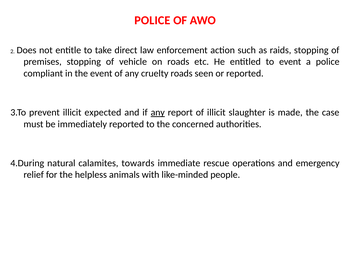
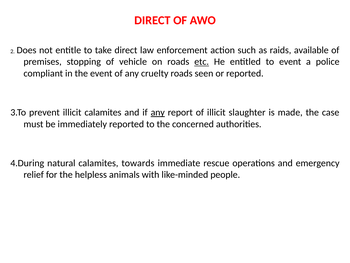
POLICE: POLICE -> DIRECT (152, 20)
raids stopping: stopping -> available (311, 50)
etc underline: none -> present (202, 62)
illicit expected: expected -> calamites (103, 112)
